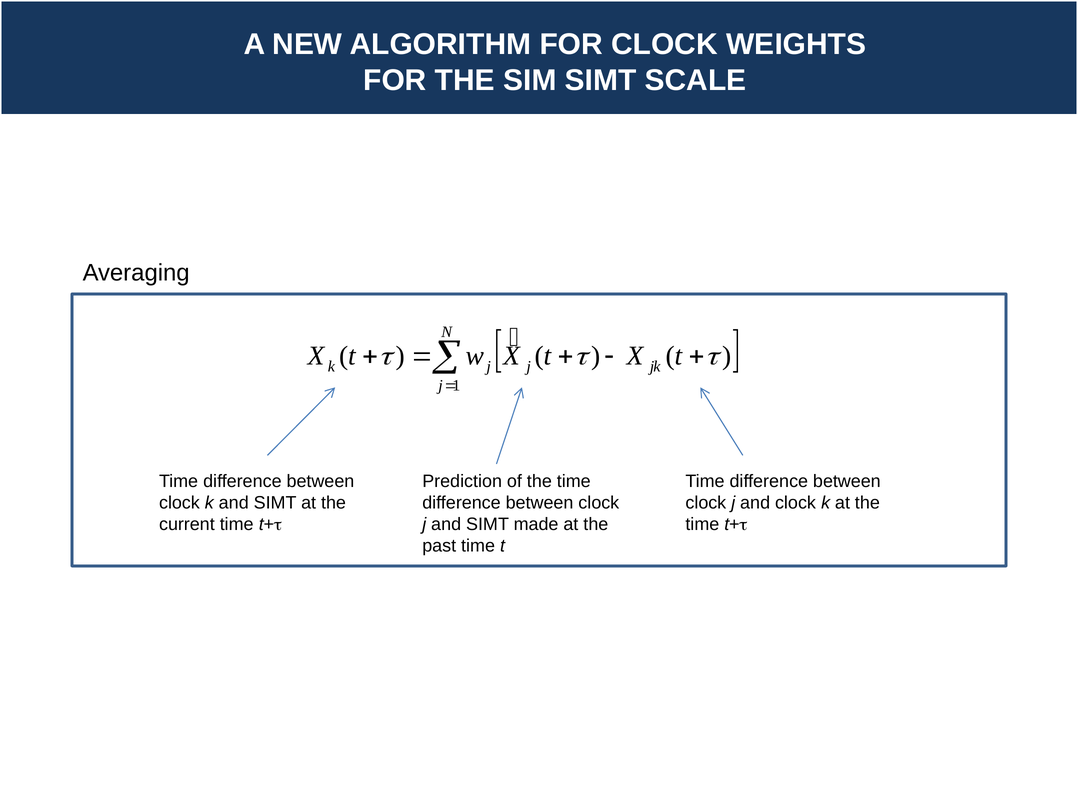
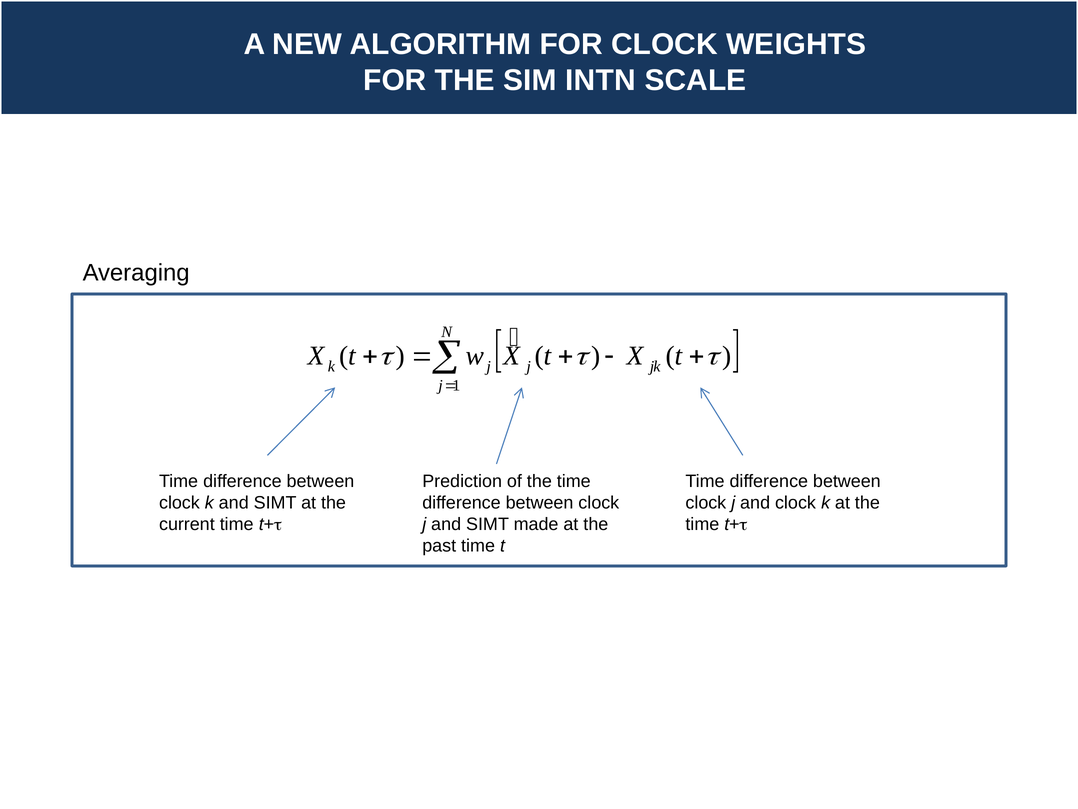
SIM SIMT: SIMT -> INTN (600, 80)
